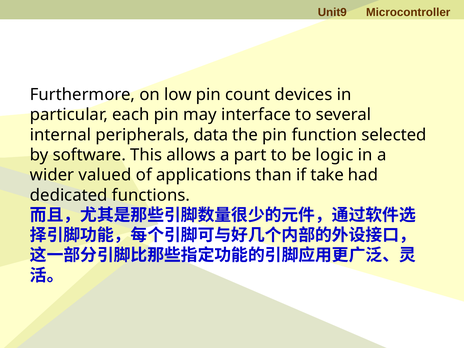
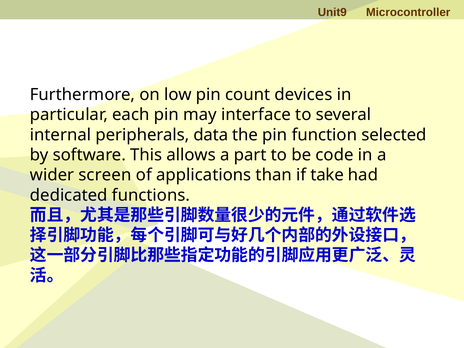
logic: logic -> code (335, 155)
valued: valued -> screen (105, 175)
